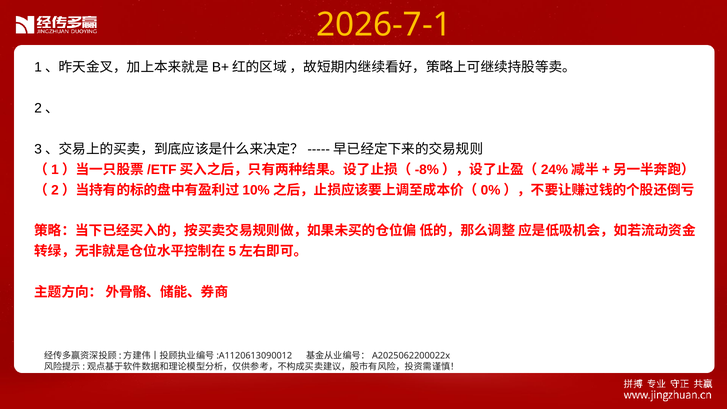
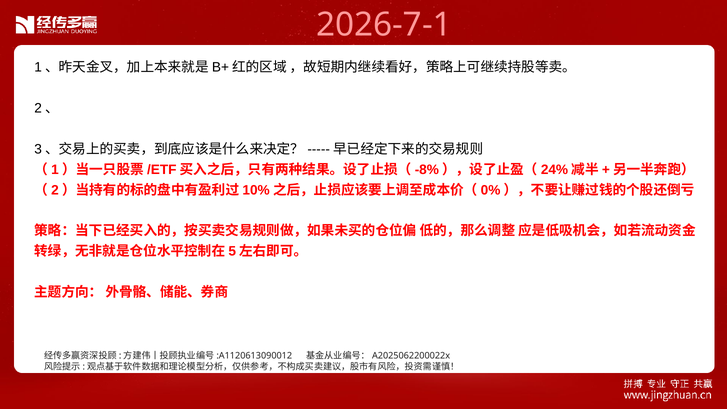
2026-7-1 colour: yellow -> pink (384, 25)
